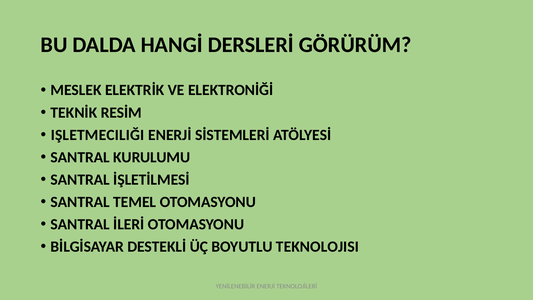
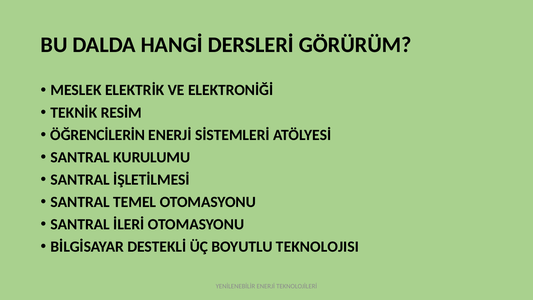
IŞLETMECILIĞI: IŞLETMECILIĞI -> ÖĞRENCİLERİN (98, 135)
